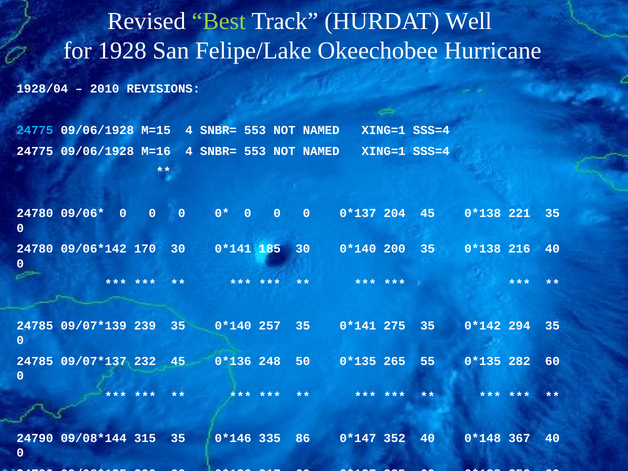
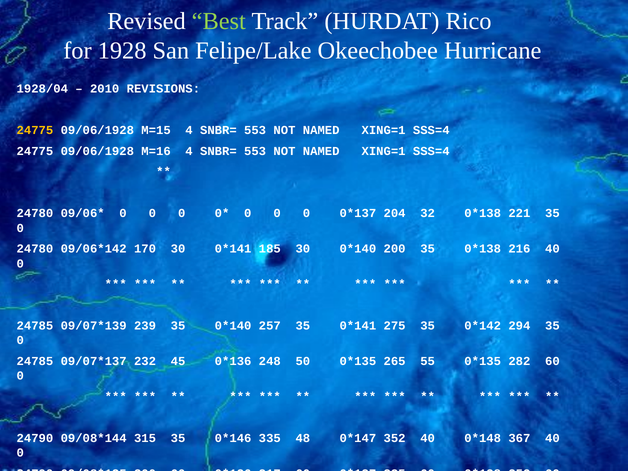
Well: Well -> Rico (469, 21)
24775 colour: light blue -> yellow (35, 130)
204 45: 45 -> 32 (428, 213)
86: 86 -> 48 (303, 438)
